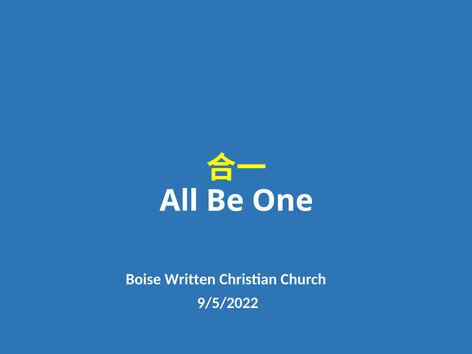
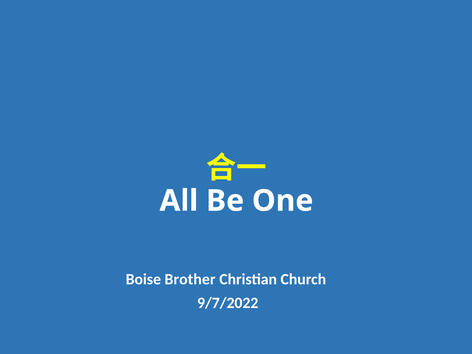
Written: Written -> Brother (190, 279)
9/5/2022: 9/5/2022 -> 9/7/2022 (228, 303)
